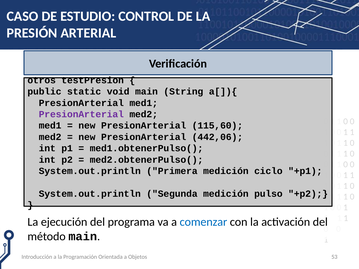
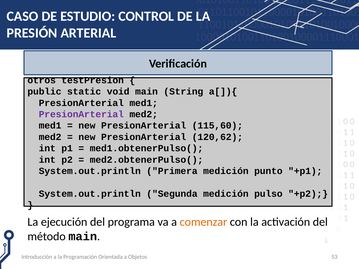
442,06: 442,06 -> 120,62 (217, 137)
ciclo: ciclo -> punto (268, 171)
comenzar colour: blue -> orange (203, 222)
